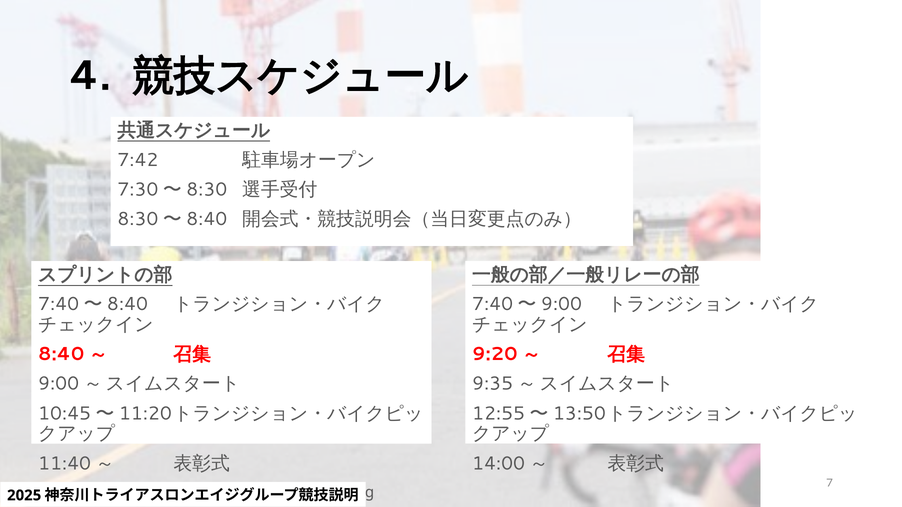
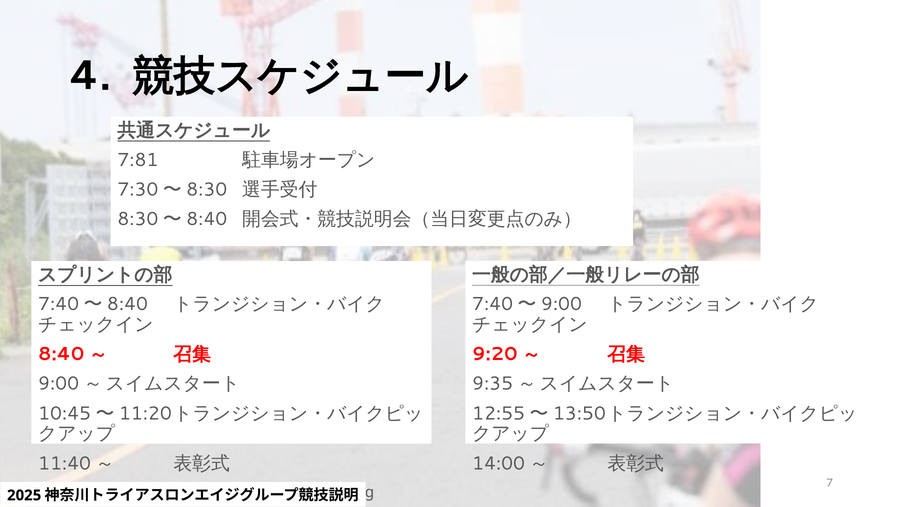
7:42: 7:42 -> 7:81 (138, 160)
